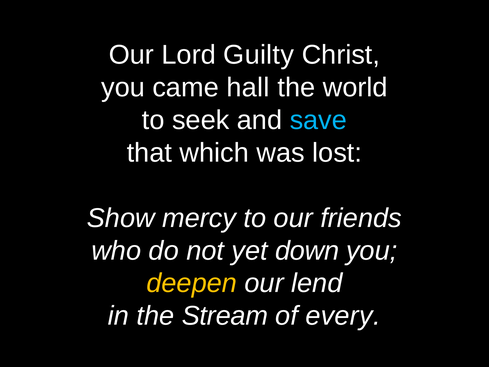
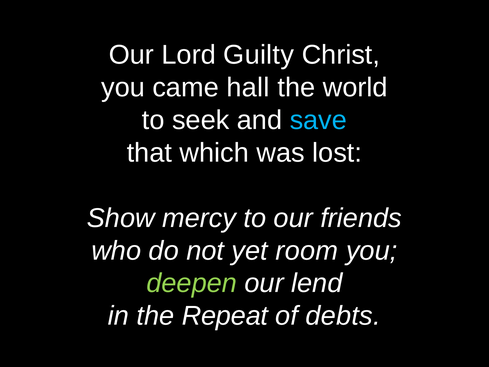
down: down -> room (307, 251)
deepen colour: yellow -> light green (192, 283)
Stream: Stream -> Repeat (225, 316)
every: every -> debts (343, 316)
